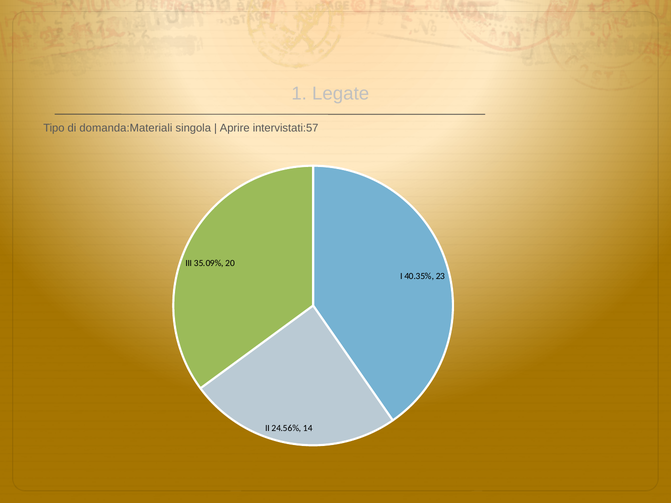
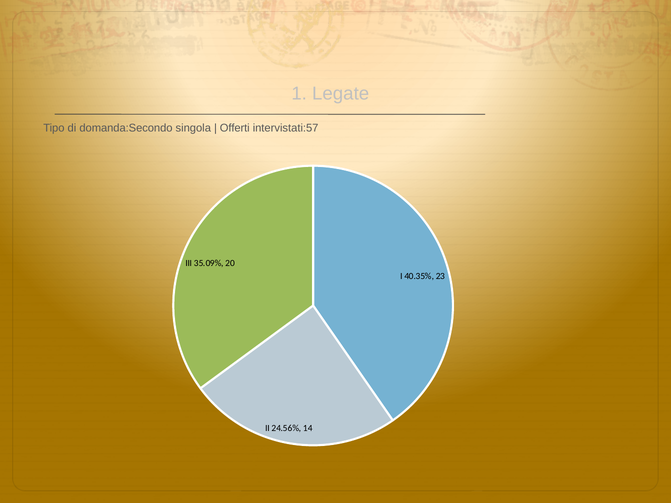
domanda:Materiali: domanda:Materiali -> domanda:Secondo (126, 128)
Aprire: Aprire -> Offerti (235, 128)
